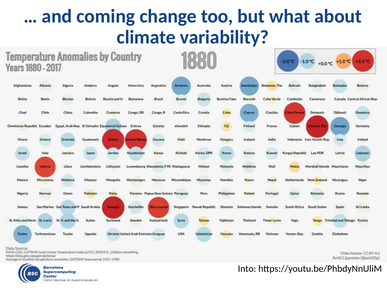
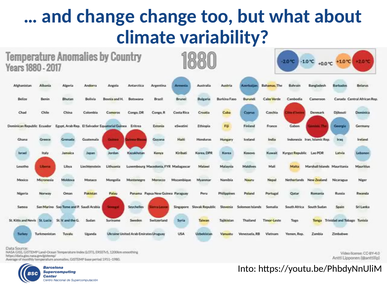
and coming: coming -> change (106, 16)
